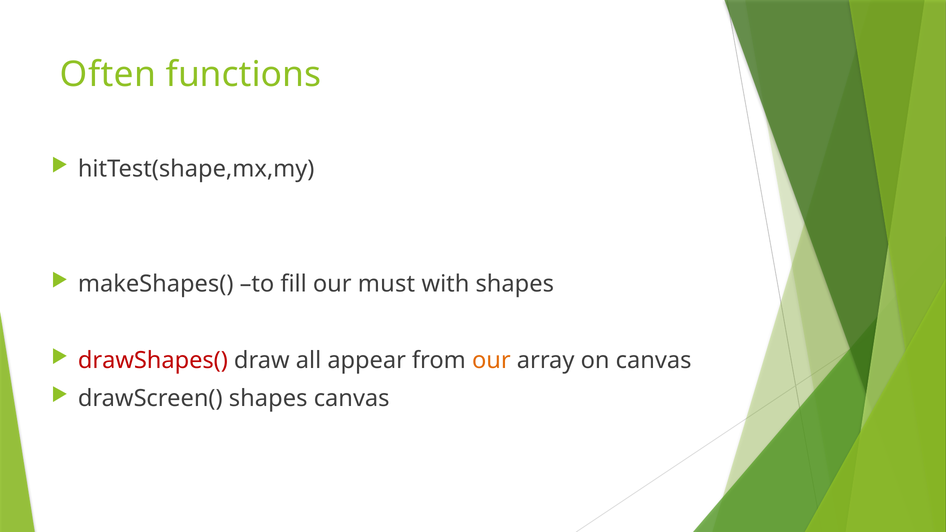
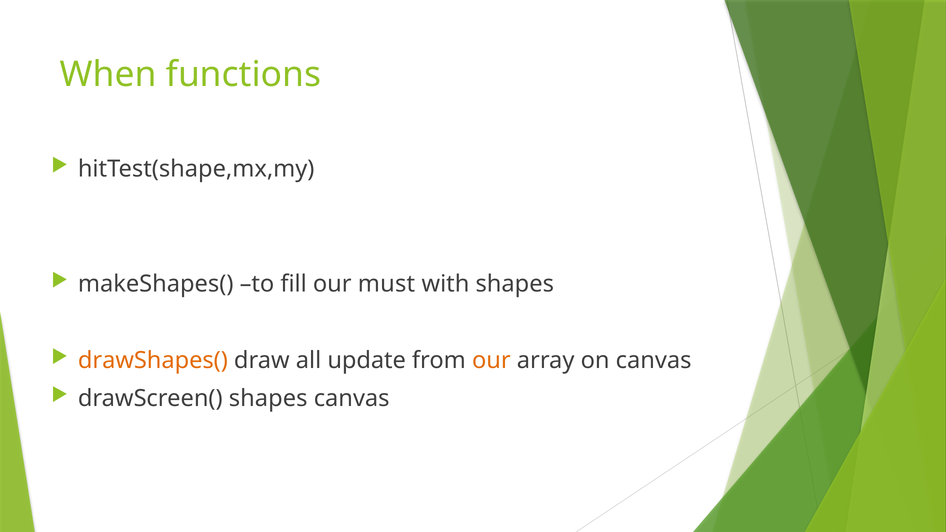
Often: Often -> When (108, 75)
drawShapes( colour: red -> orange (153, 360)
appear: appear -> update (367, 360)
